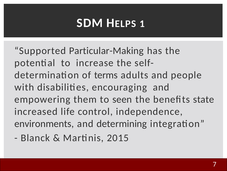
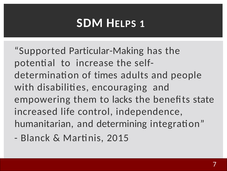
terms: terms -> times (106, 75)
seen: seen -> lacks (122, 99)
environments: environments -> humanitarian (44, 123)
